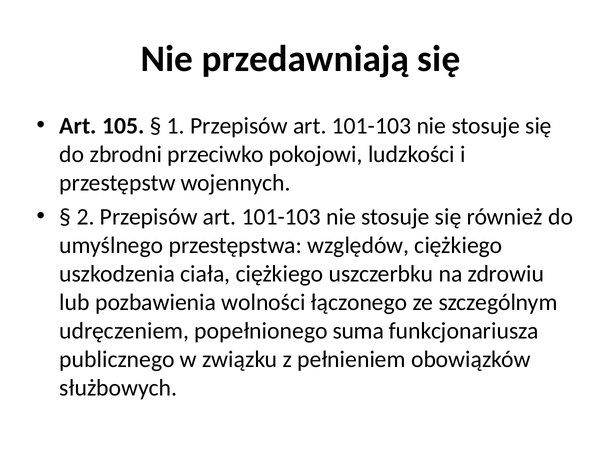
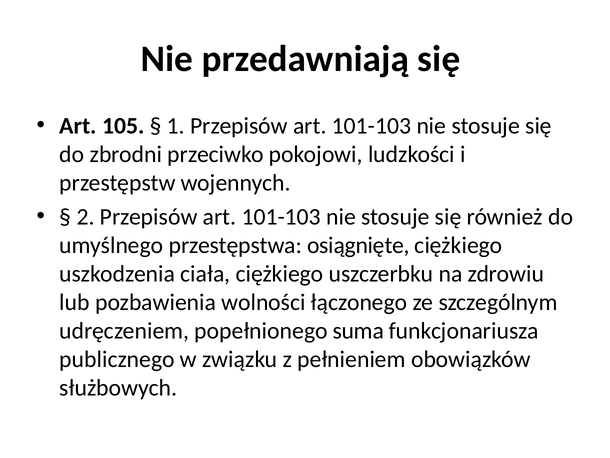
względów: względów -> osiągnięte (358, 245)
